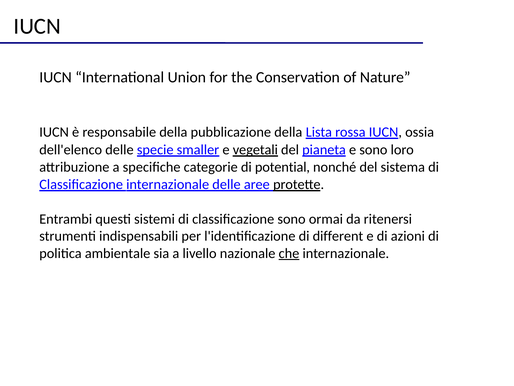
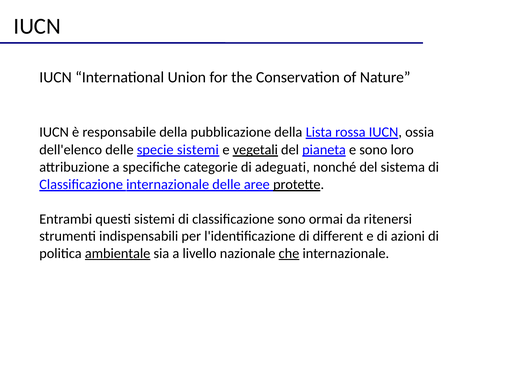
specie smaller: smaller -> sistemi (198, 150)
potential: potential -> adeguati (282, 167)
ambientale underline: none -> present (118, 253)
